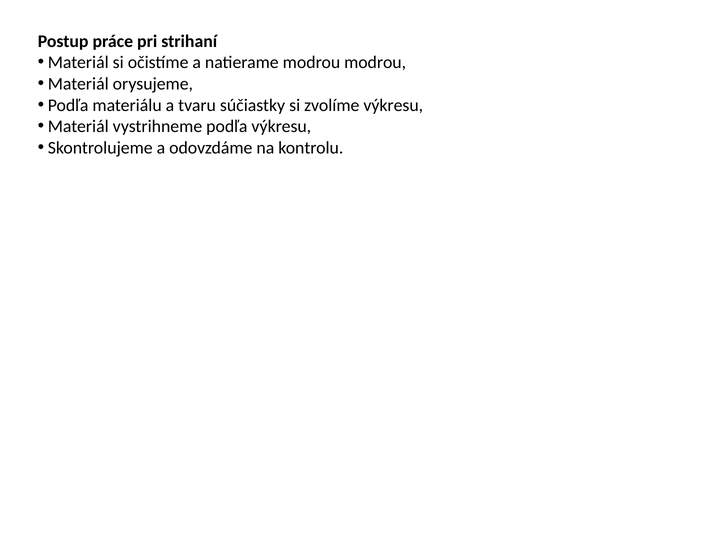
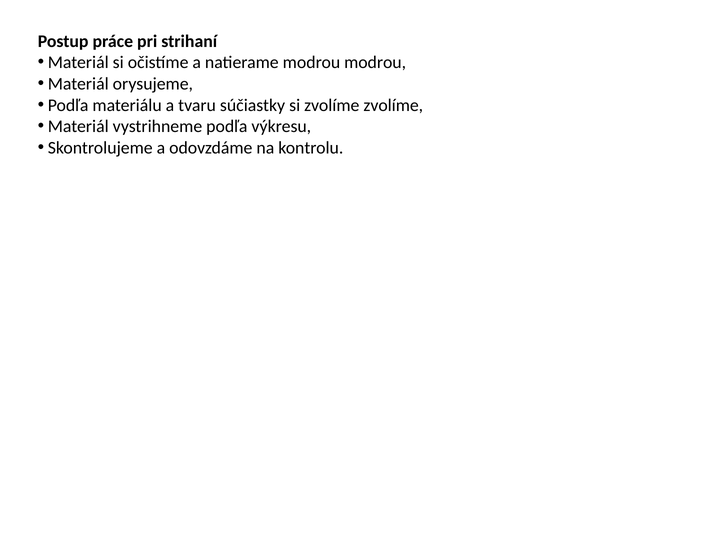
zvolíme výkresu: výkresu -> zvolíme (393, 105)
